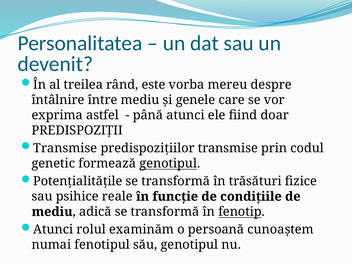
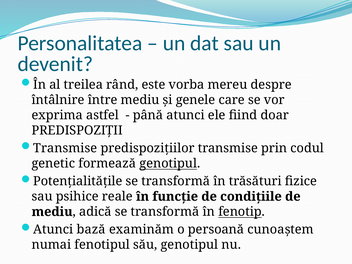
rolul: rolul -> bază (91, 230)
